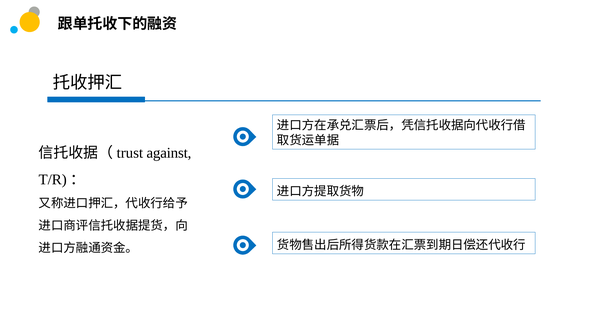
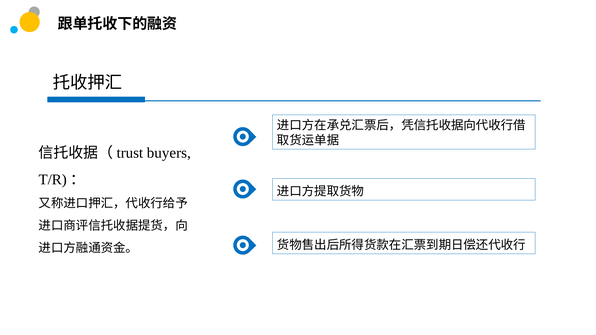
against: against -> buyers (169, 153)
